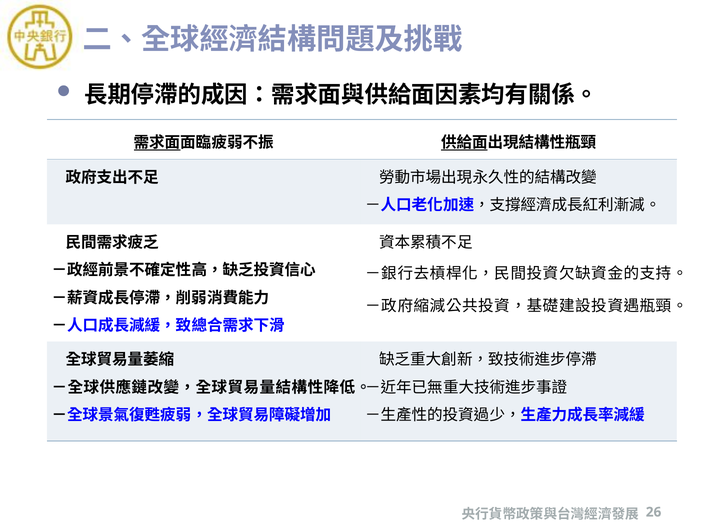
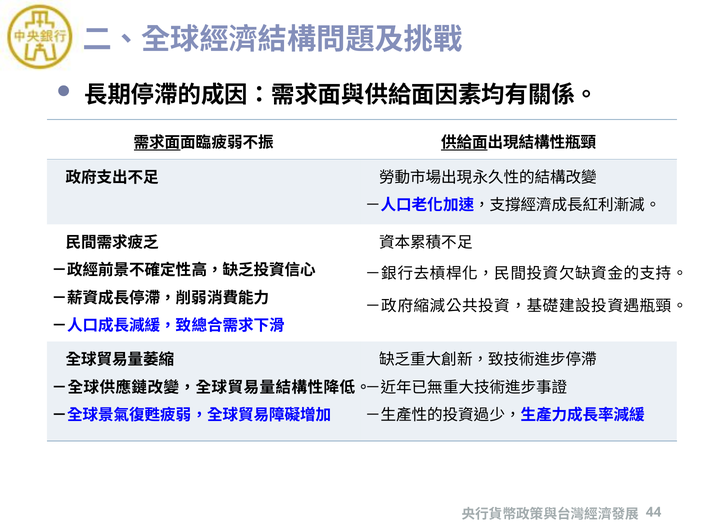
26: 26 -> 44 (654, 512)
